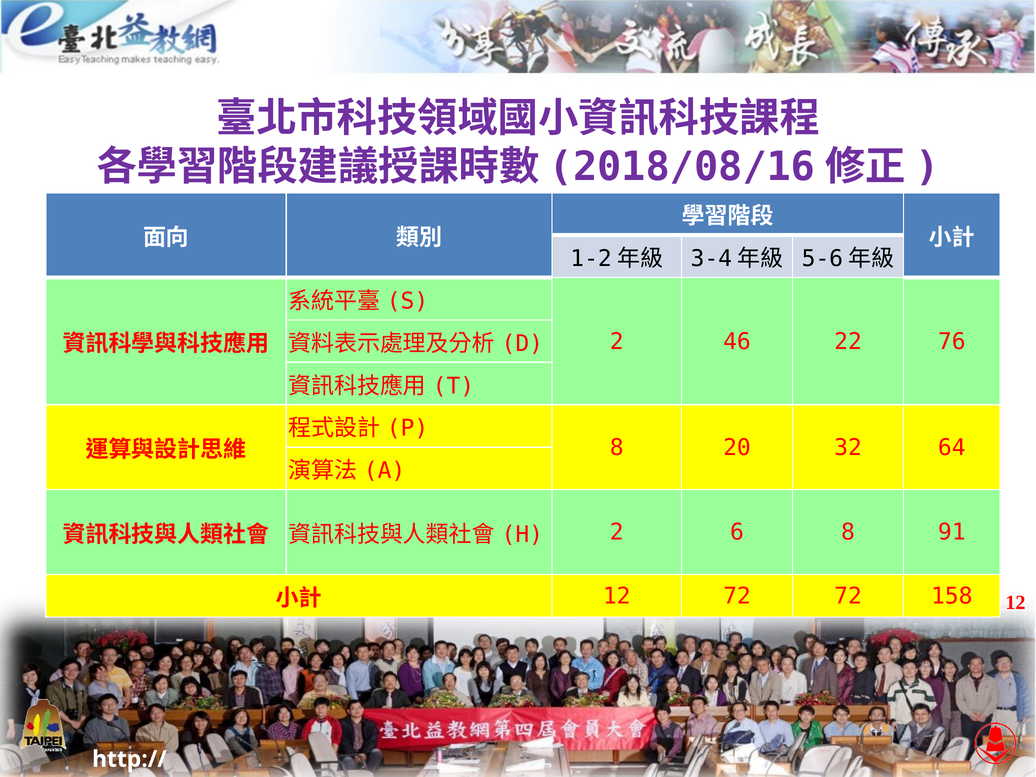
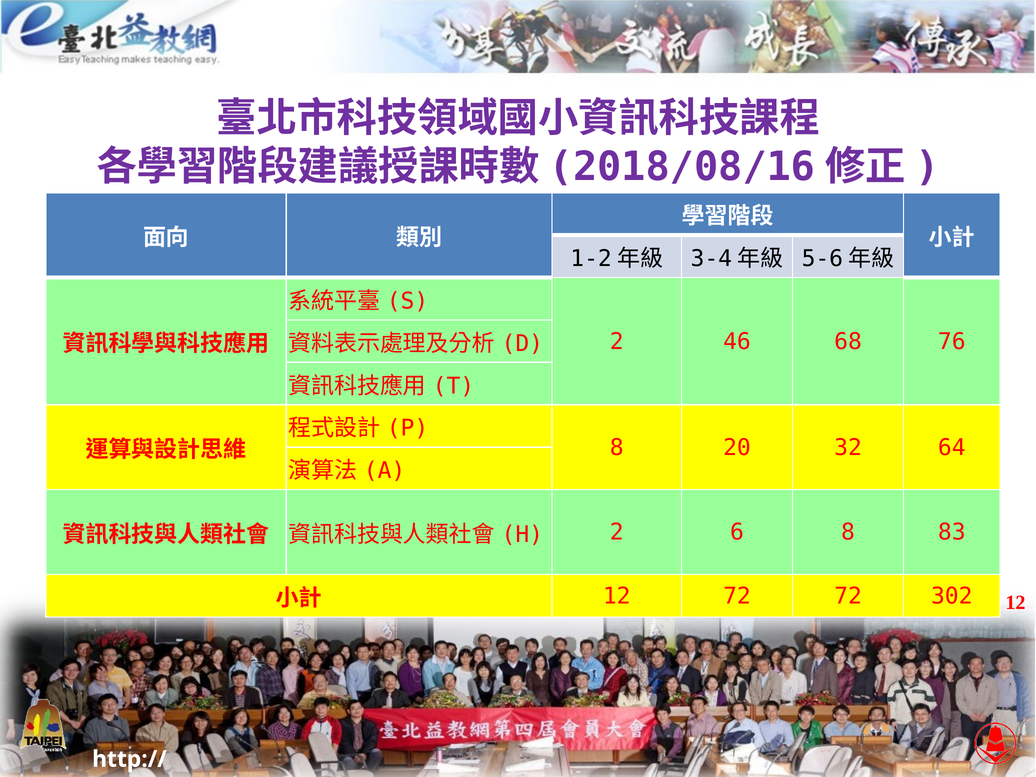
22: 22 -> 68 (848, 342)
91: 91 -> 83 (952, 532)
158: 158 -> 302 (952, 596)
